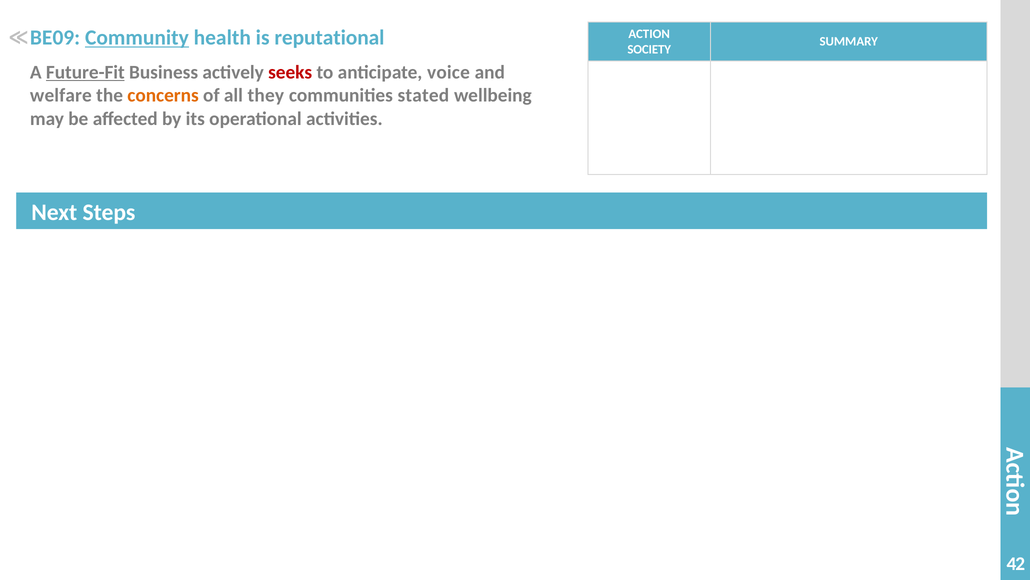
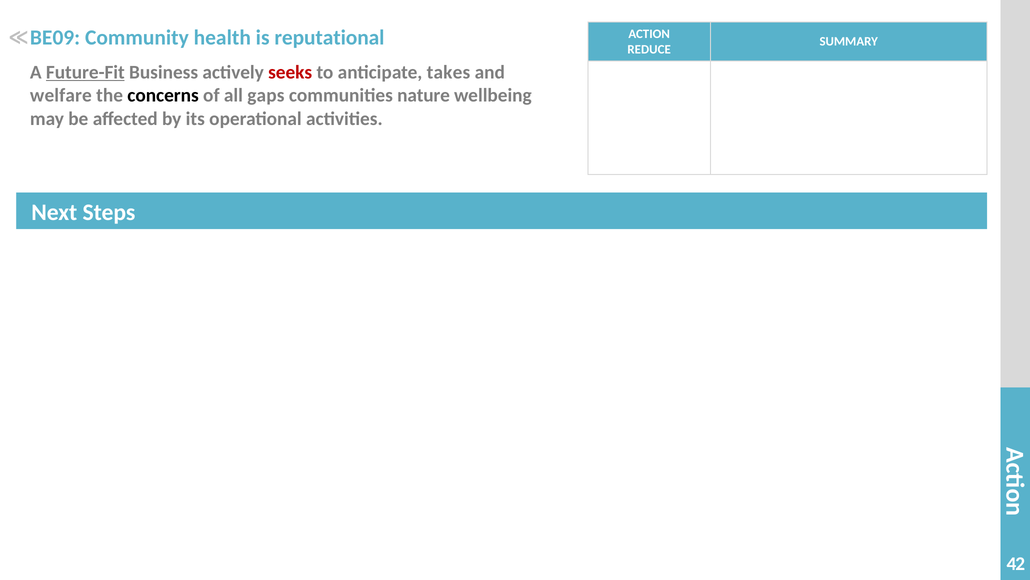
Community underline: present -> none (137, 38)
SOCIETY: SOCIETY -> REDUCE (649, 50)
voice: voice -> takes (448, 72)
concerns colour: orange -> black (163, 95)
they: they -> gaps (266, 95)
stated: stated -> nature (424, 95)
